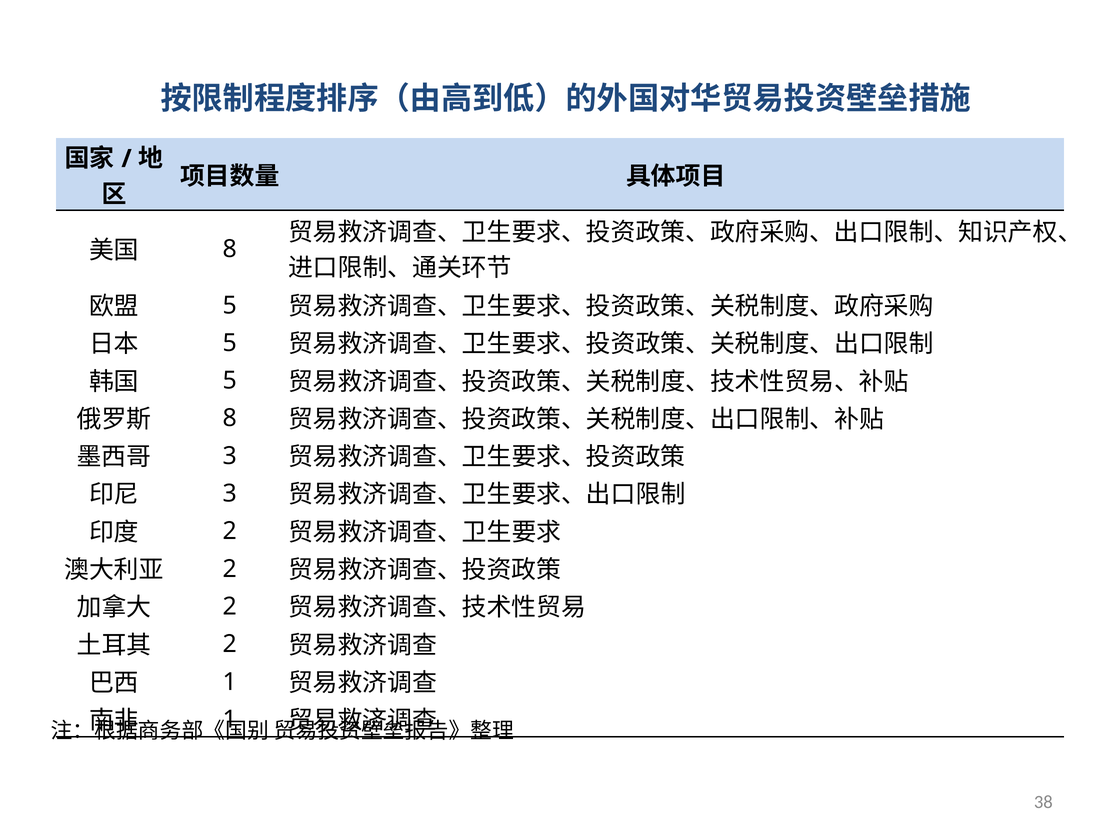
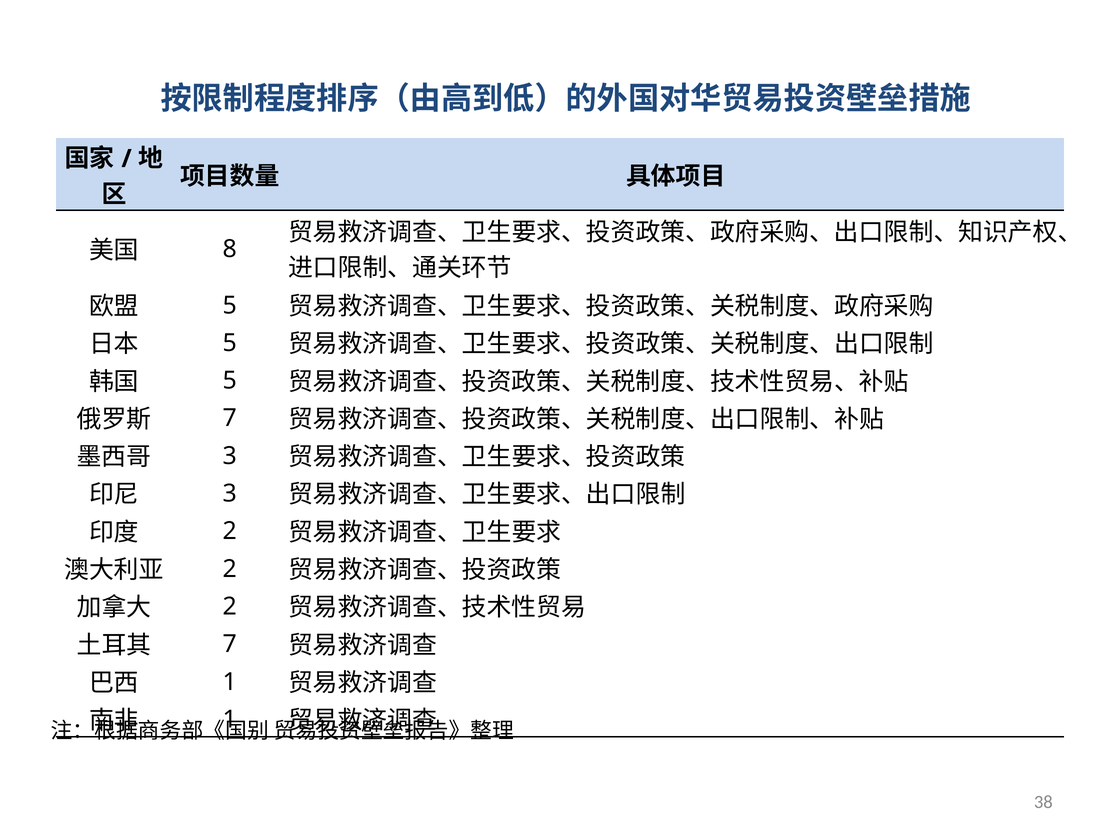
8: 8 -> 7 (230, 418)
2: 2 -> 7 (230, 644)
